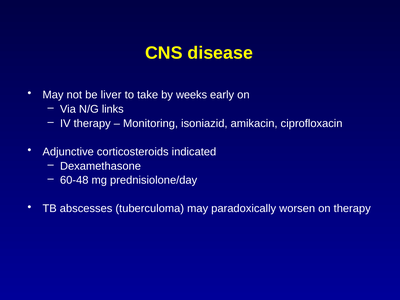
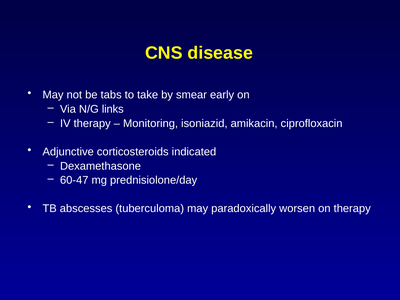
liver: liver -> tabs (111, 95)
weeks: weeks -> smear (191, 95)
60-48: 60-48 -> 60-47 (74, 180)
